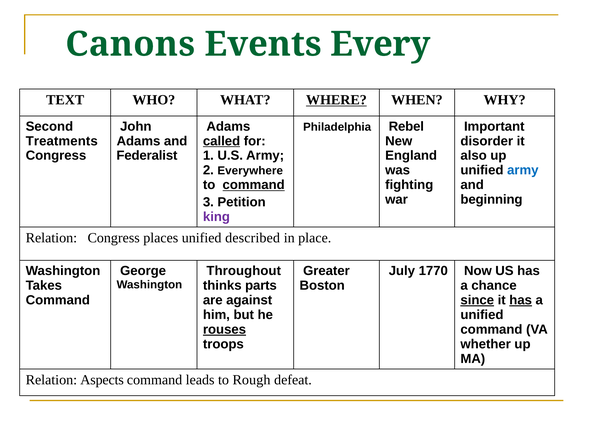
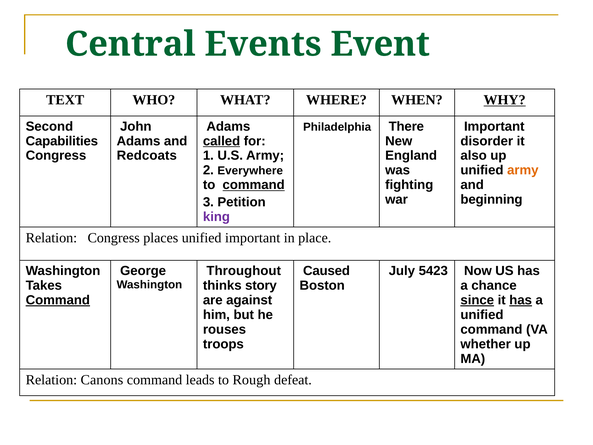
Canons: Canons -> Central (130, 44)
Every: Every -> Event (380, 44)
WHERE underline: present -> none (336, 100)
WHY underline: none -> present (505, 100)
Rebel: Rebel -> There (406, 126)
Treatments: Treatments -> Capabilities (62, 141)
Federalist: Federalist -> Redcoats (147, 156)
army colour: blue -> orange (523, 170)
unified described: described -> important (253, 238)
Greater: Greater -> Caused (326, 271)
1770: 1770 -> 5423 (433, 271)
parts: parts -> story (261, 285)
Command underline: none -> present (58, 300)
rouses underline: present -> none (224, 329)
Aspects: Aspects -> Canons (102, 380)
